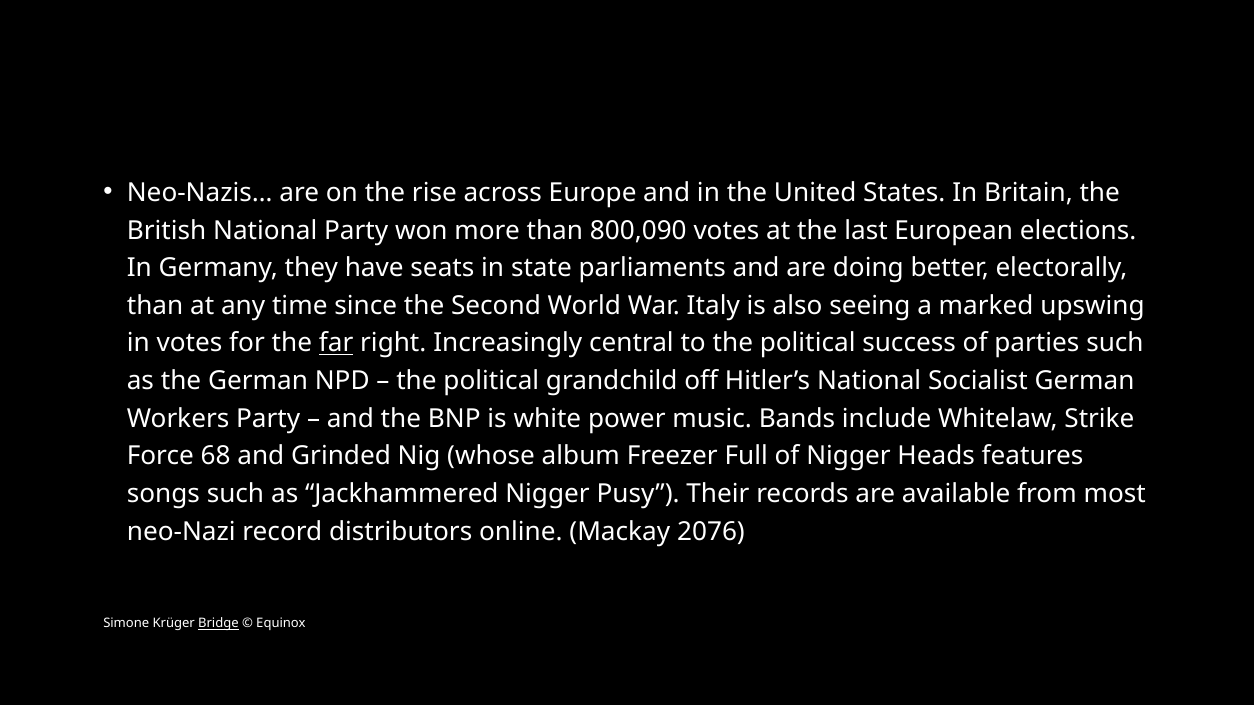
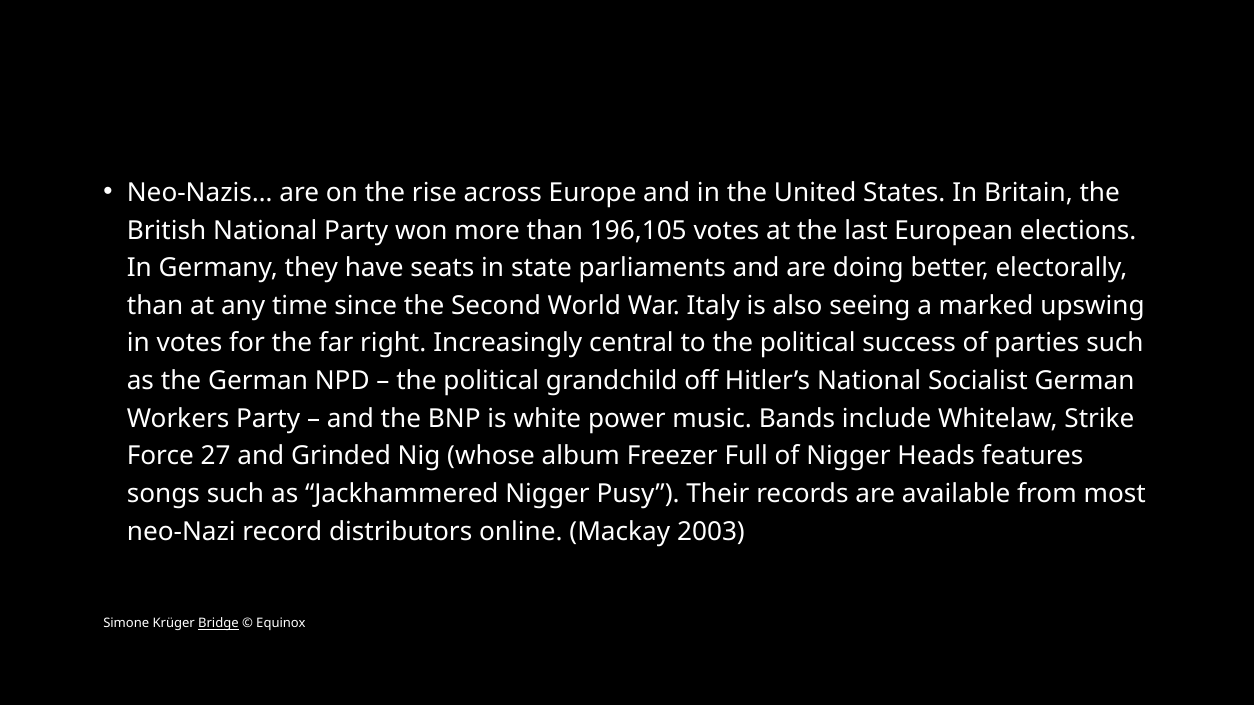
800,090: 800,090 -> 196,105 (638, 231)
far underline: present -> none (336, 344)
68: 68 -> 27 (216, 456)
2076: 2076 -> 2003 (711, 532)
